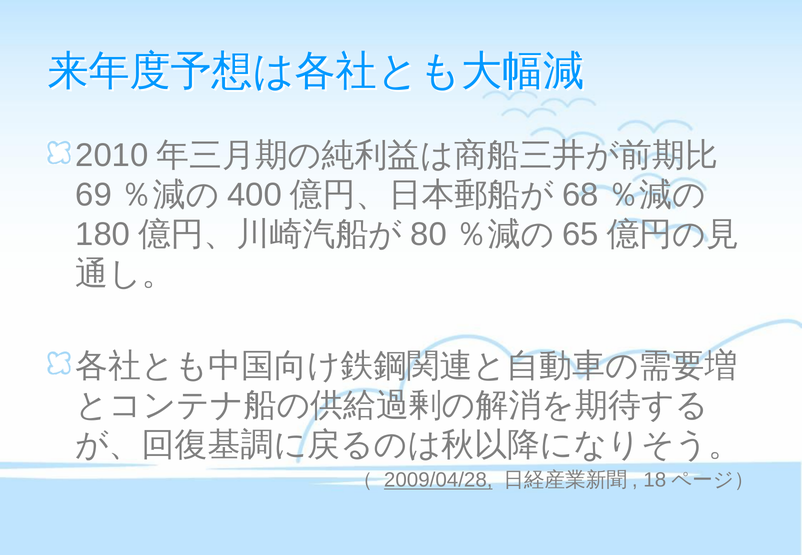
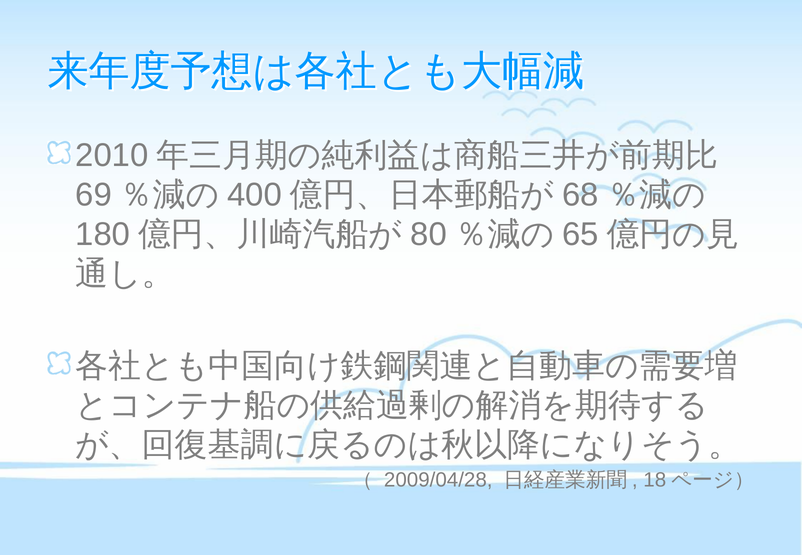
2009/04/28 underline: present -> none (438, 480)
